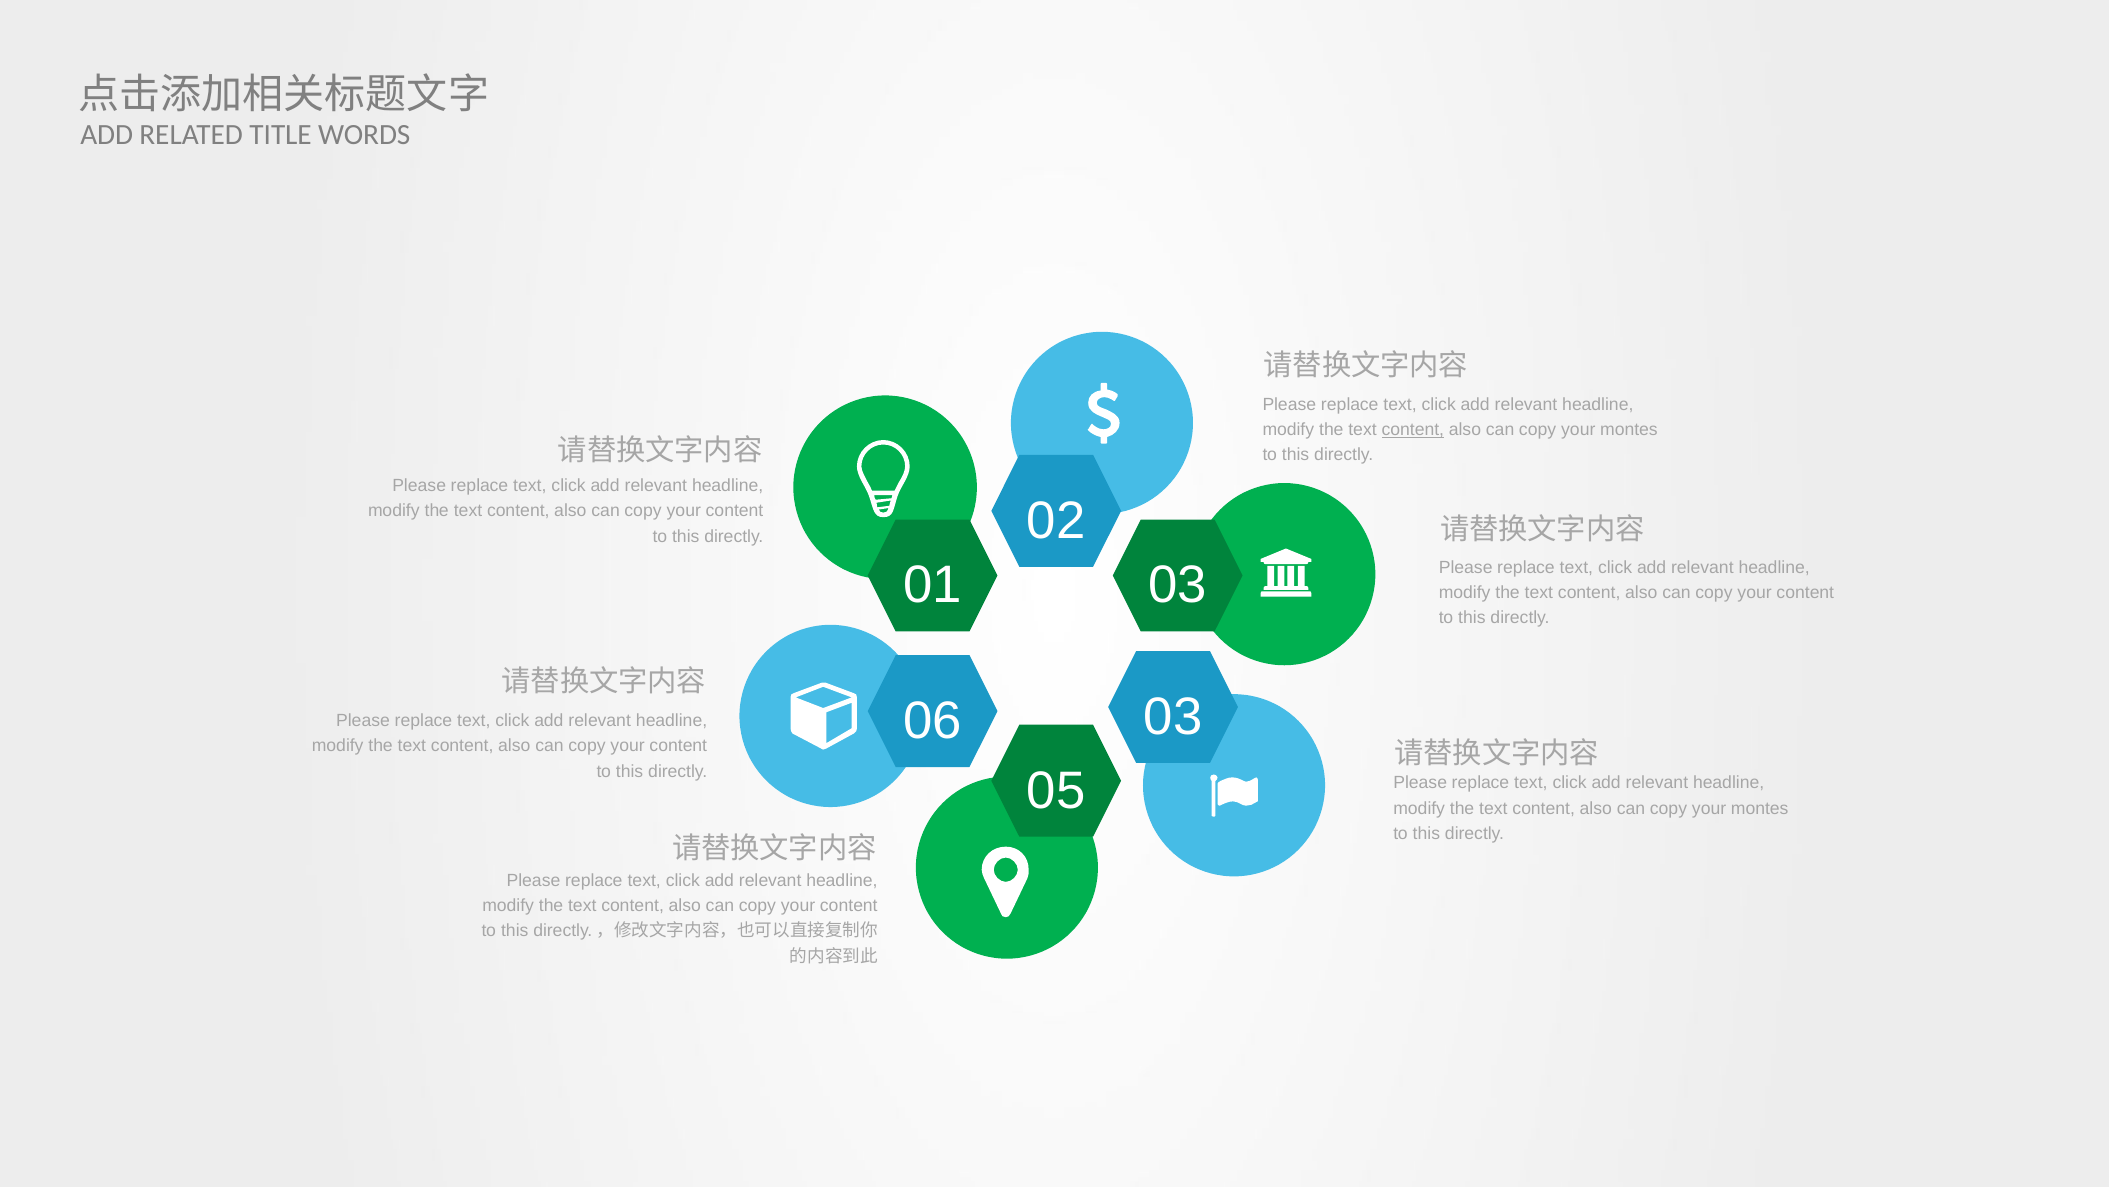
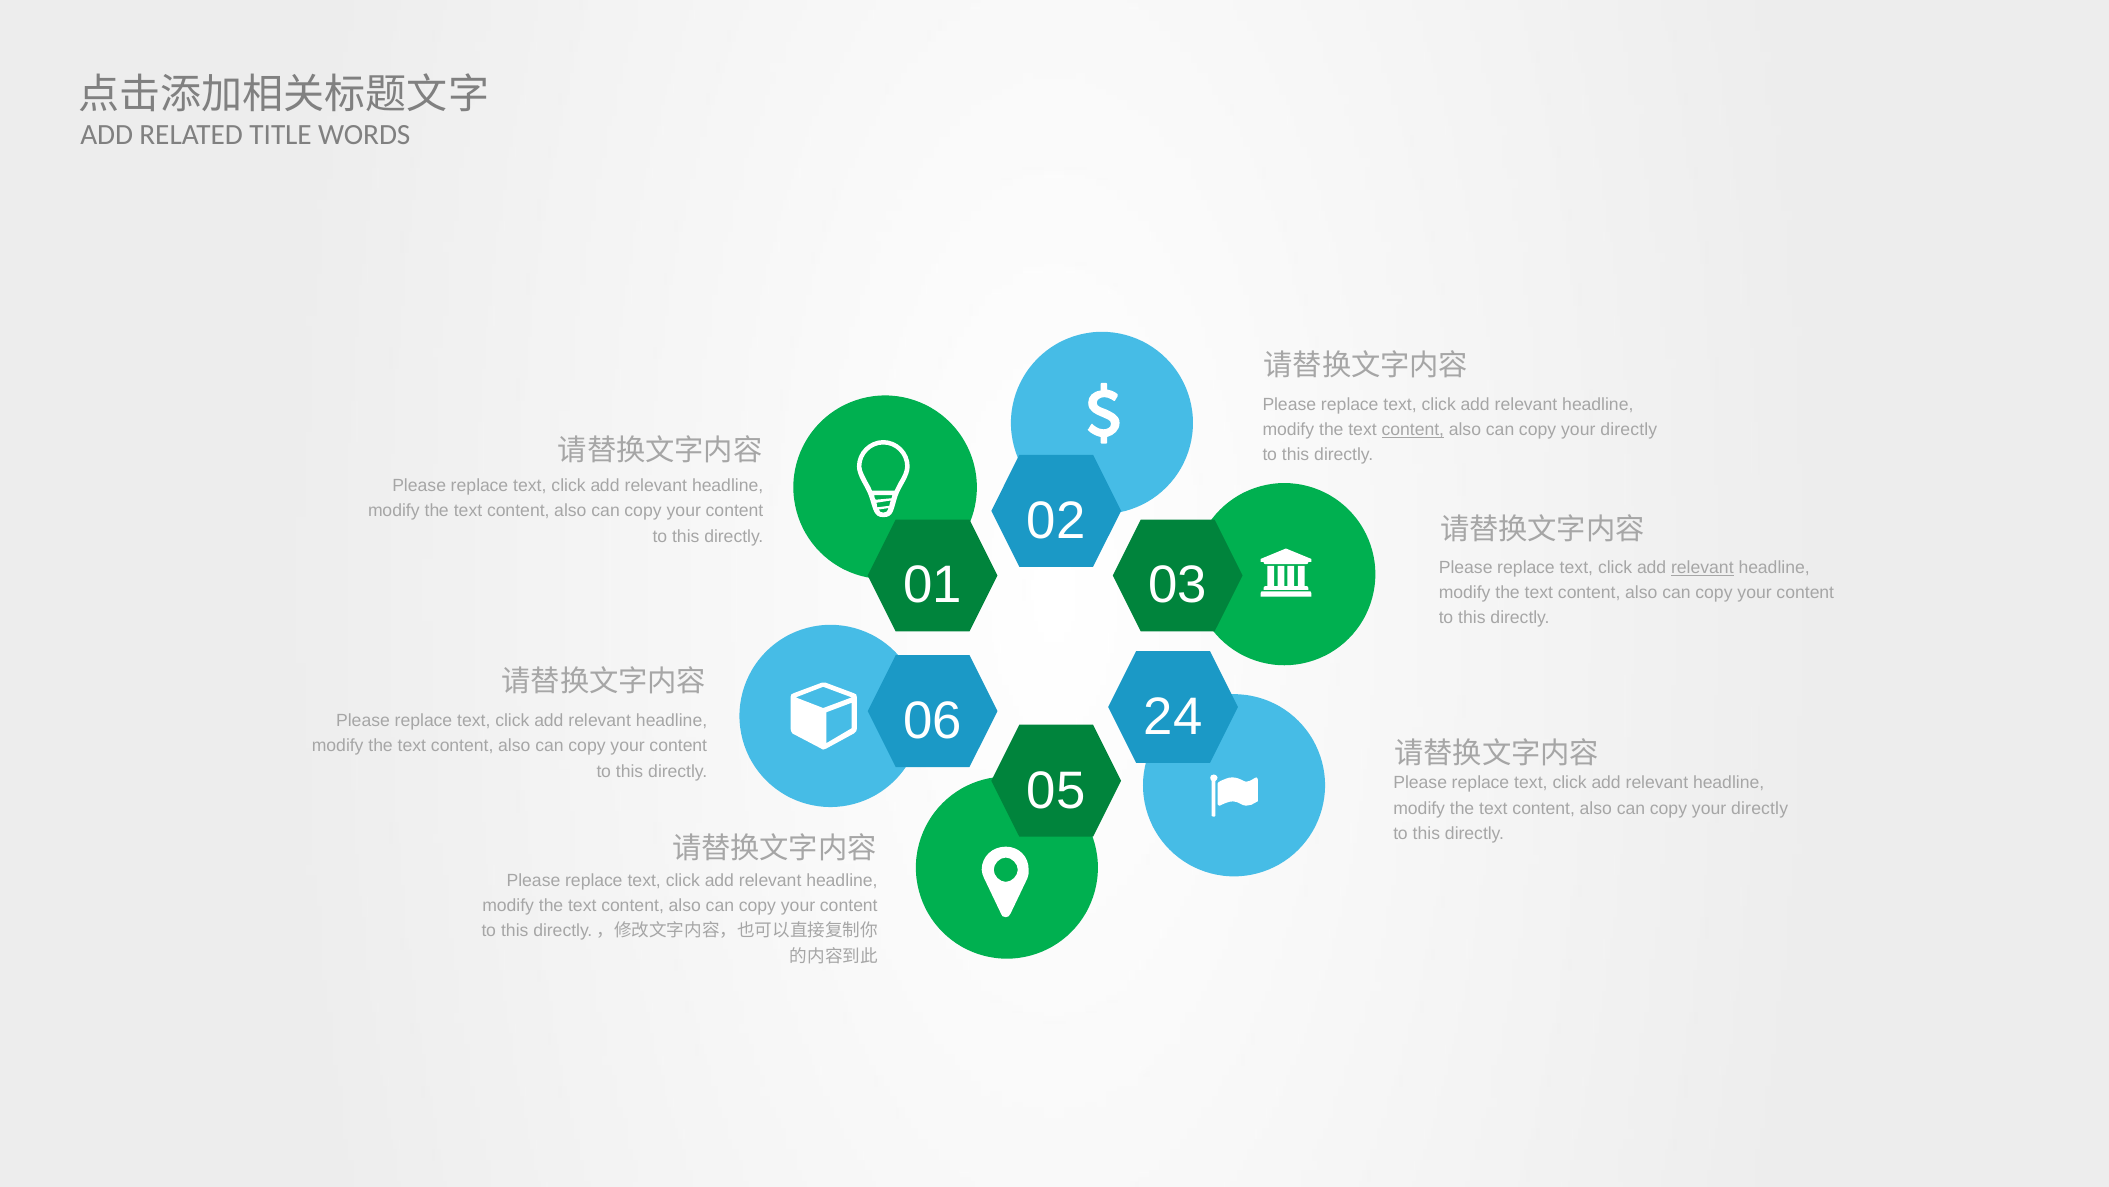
montes: montes -> directly (1629, 430)
relevant underline: none -> present (1702, 567)
06 03: 03 -> 24 (1173, 717)
montes: montes -> directly (1760, 808)
